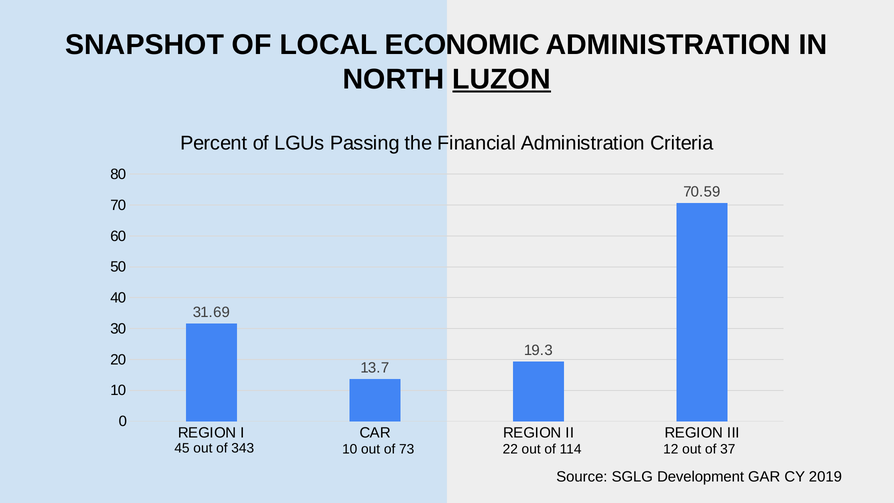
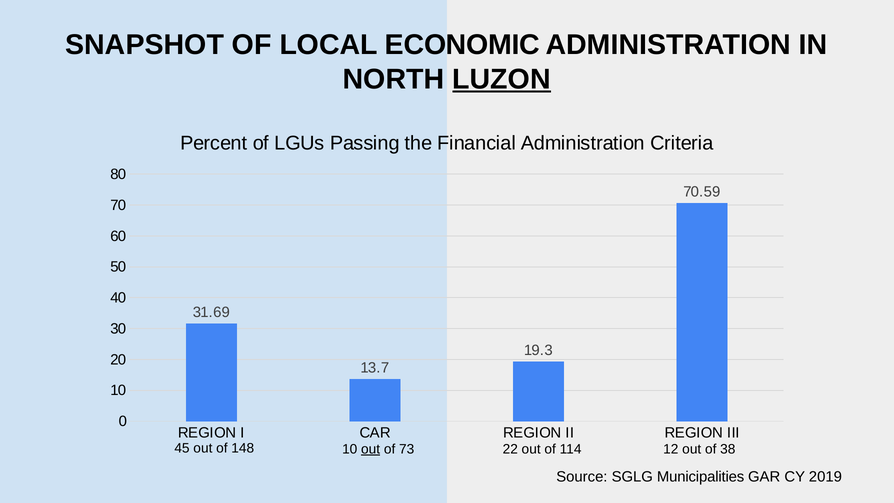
343: 343 -> 148 (243, 448)
out underline: none -> present (371, 449)
37: 37 -> 38 (728, 449)
Development: Development -> Municipalities (701, 477)
